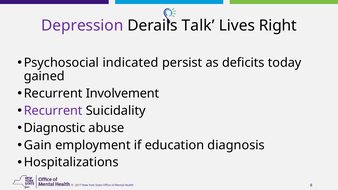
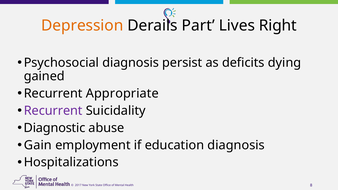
Depression colour: purple -> orange (82, 25)
Talk: Talk -> Part (198, 25)
Psychosocial indicated: indicated -> diagnosis (131, 63)
today: today -> dying (285, 63)
Involvement: Involvement -> Appropriate (122, 94)
